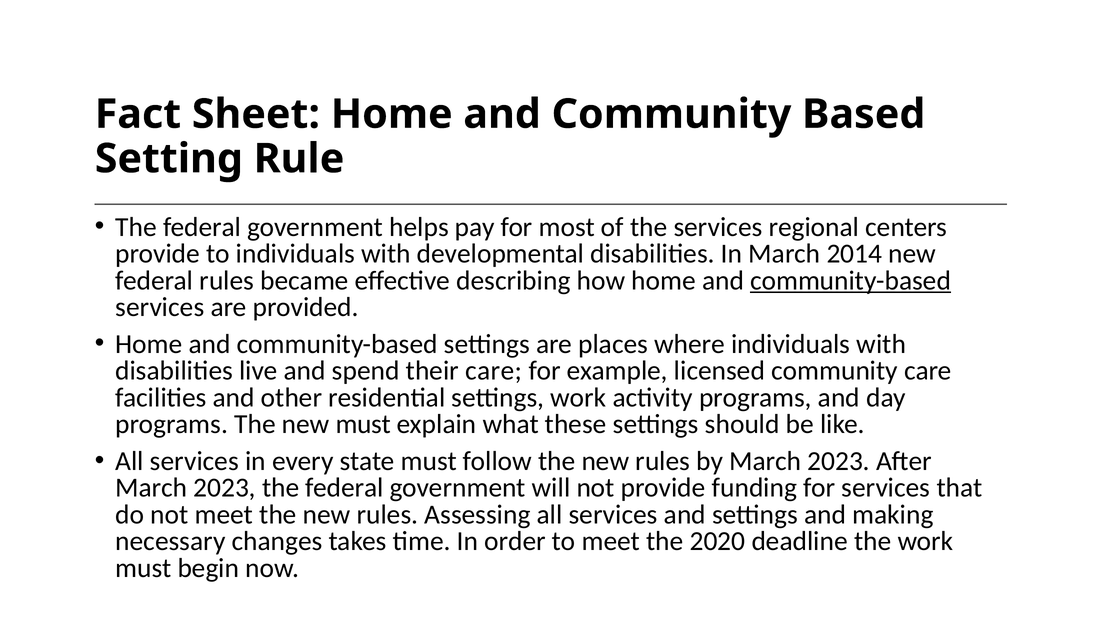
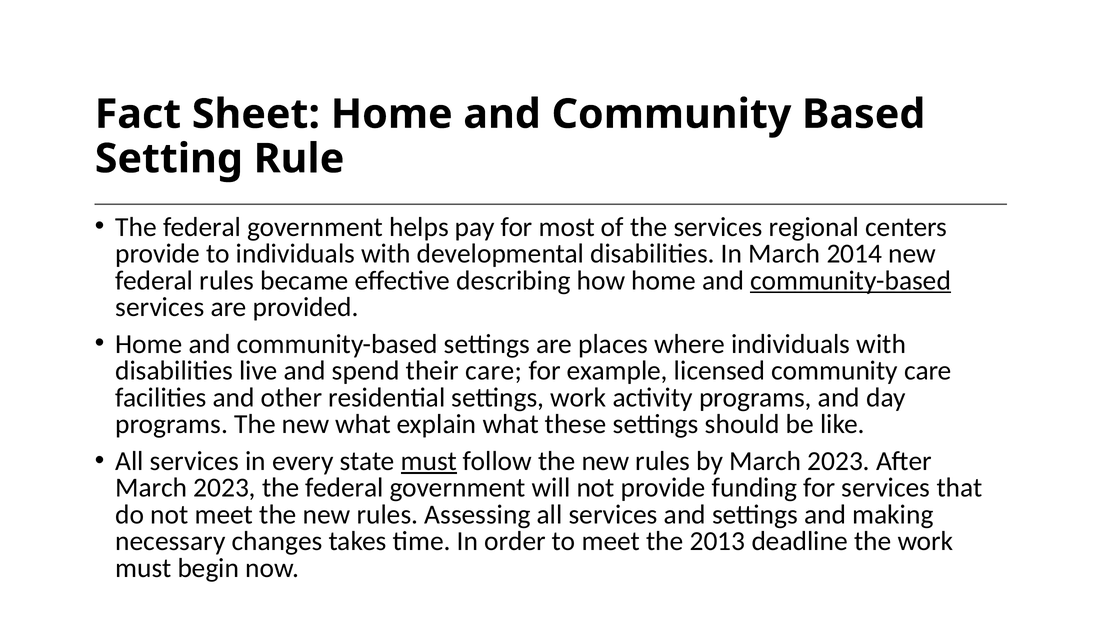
new must: must -> what (363, 424)
must underline: none -> present (429, 461)
2020: 2020 -> 2013 (717, 541)
